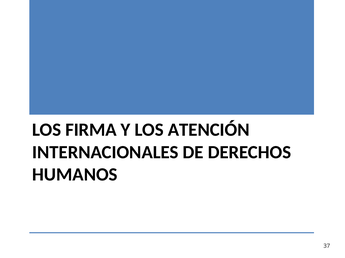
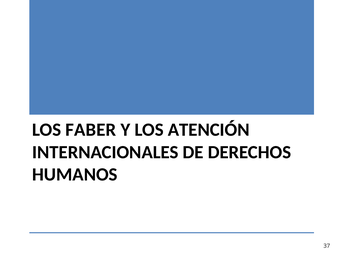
FIRMA: FIRMA -> FABER (91, 130)
